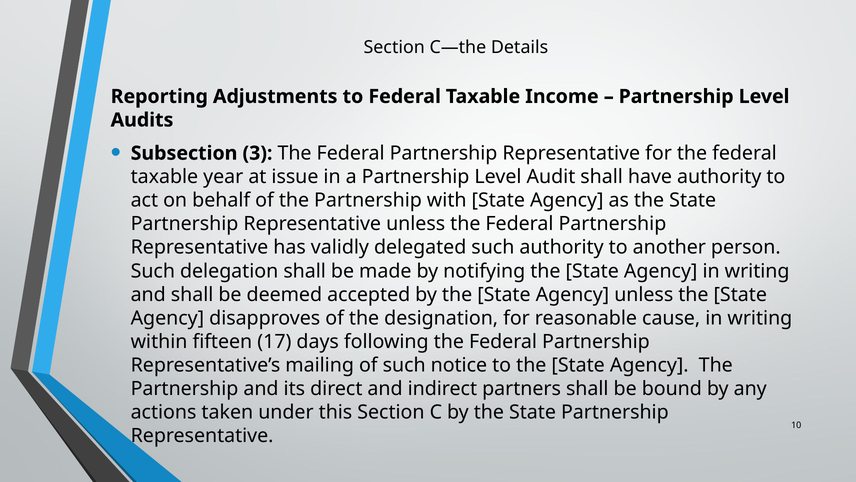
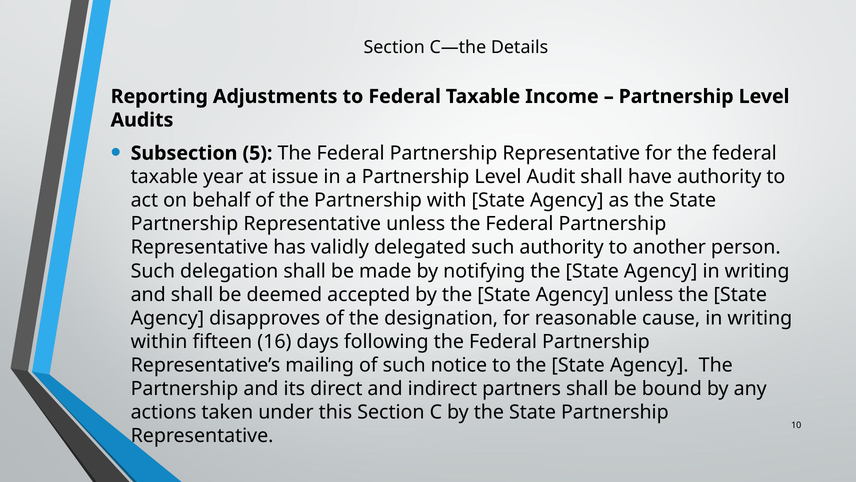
3: 3 -> 5 (257, 153)
17: 17 -> 16 (274, 341)
